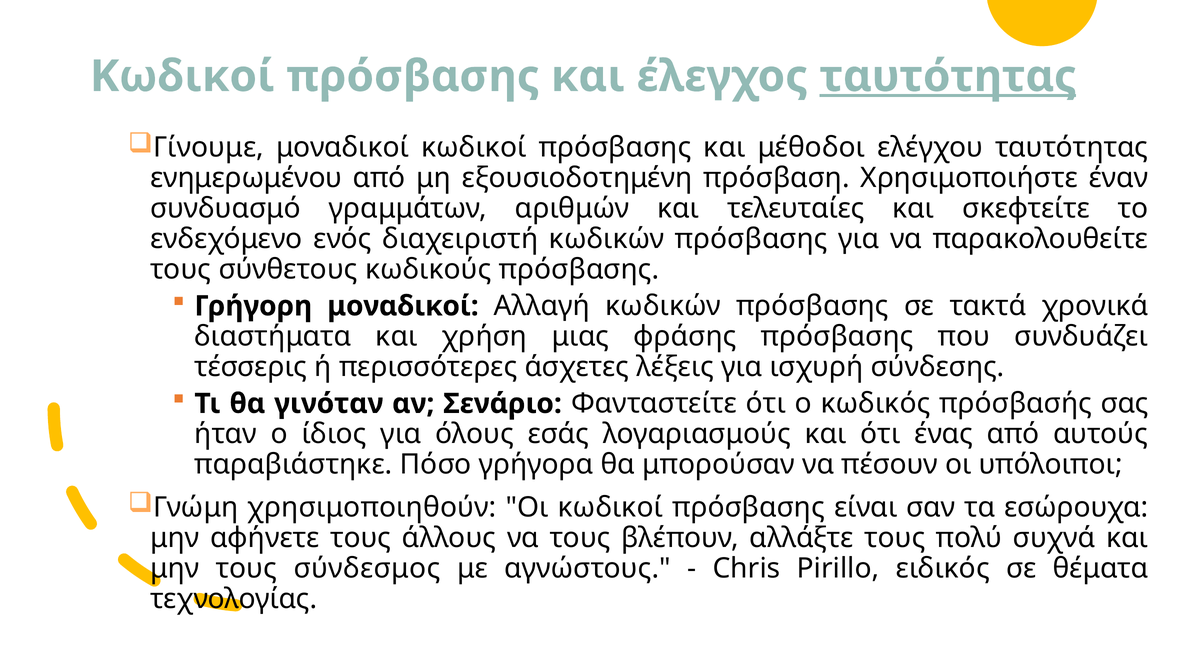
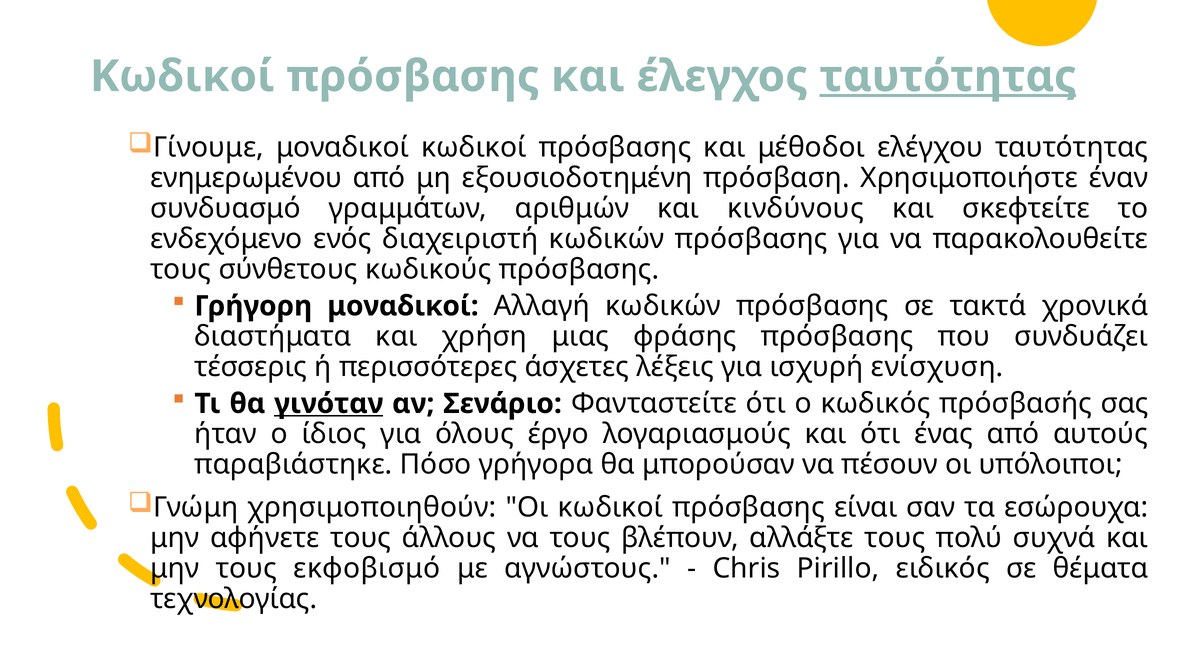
τελευταίες: τελευταίες -> κινδύνους (796, 209)
σύνδεσης: σύνδεσης -> ενίσχυση (937, 367)
γινόταν underline: none -> present (329, 404)
εσάς: εσάς -> έργο (558, 434)
σύνδεσμος: σύνδεσμος -> εκφοβισμό (367, 569)
